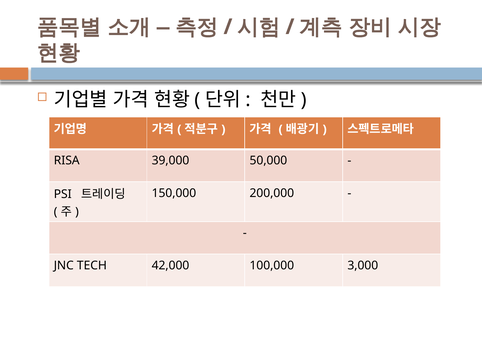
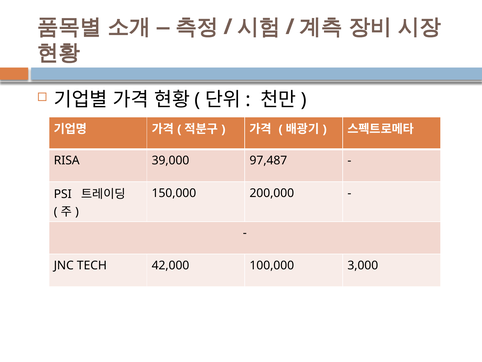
50,000: 50,000 -> 97,487 (268, 160)
